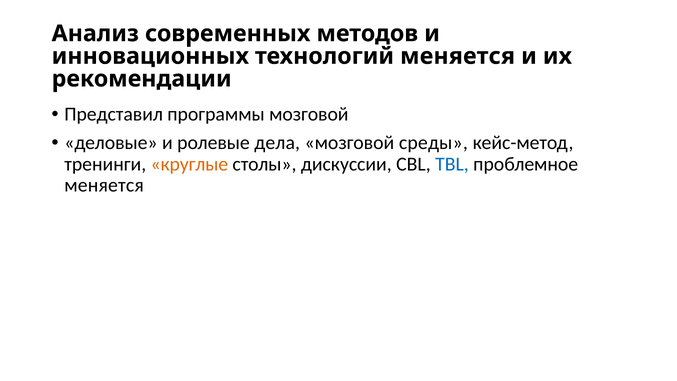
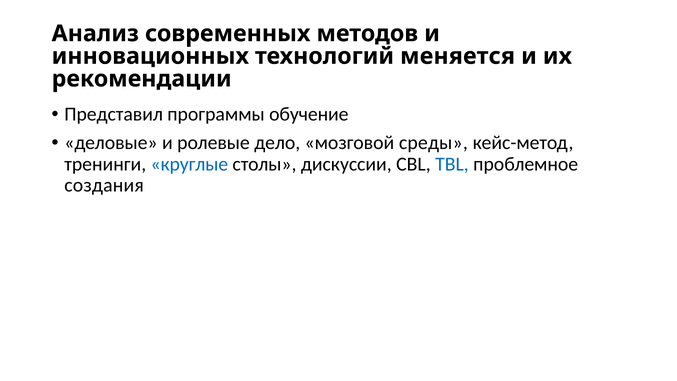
программы мозговой: мозговой -> обучение (309, 114)
дела: дела -> дело (277, 143)
круглые colour: orange -> blue (189, 164)
меняется: меняется -> создания (104, 185)
